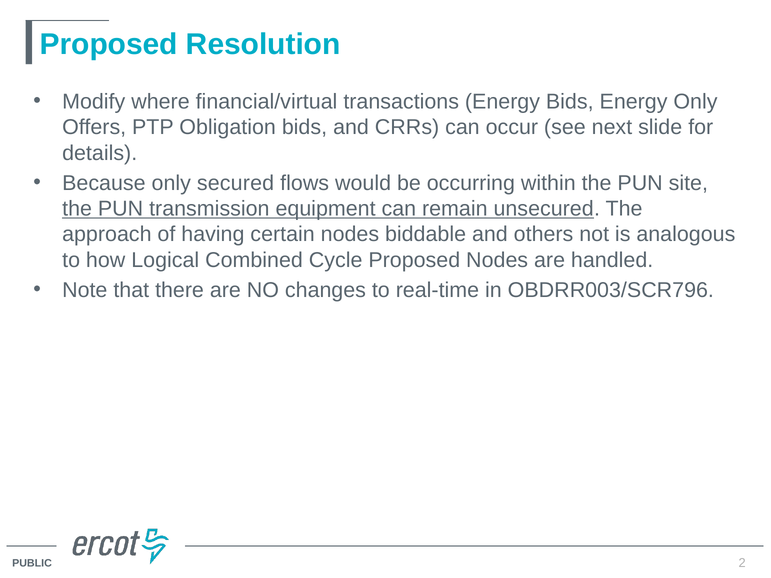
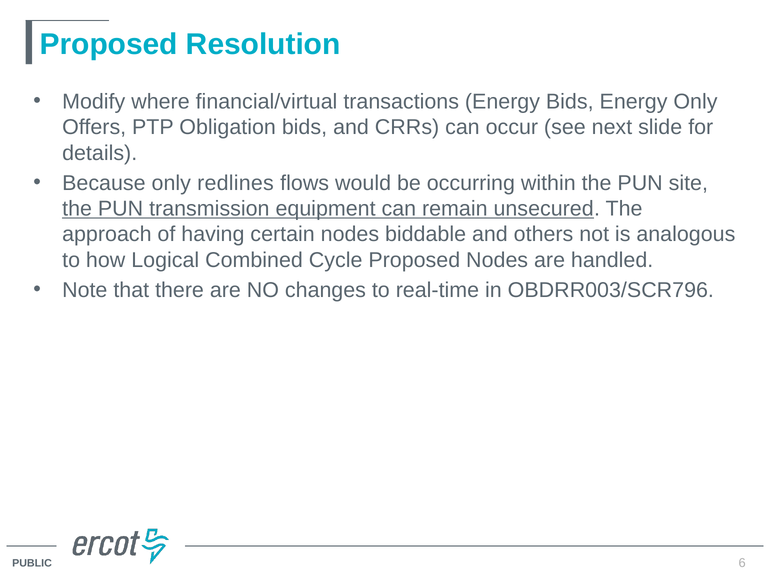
secured: secured -> redlines (235, 183)
2: 2 -> 6 (742, 563)
